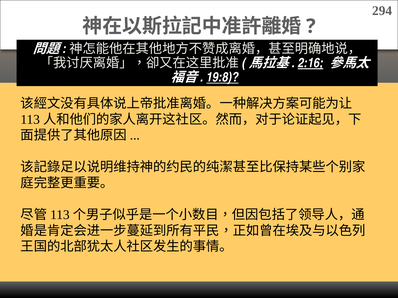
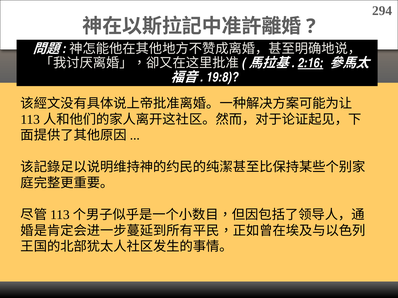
19:8 underline: present -> none (222, 77)
